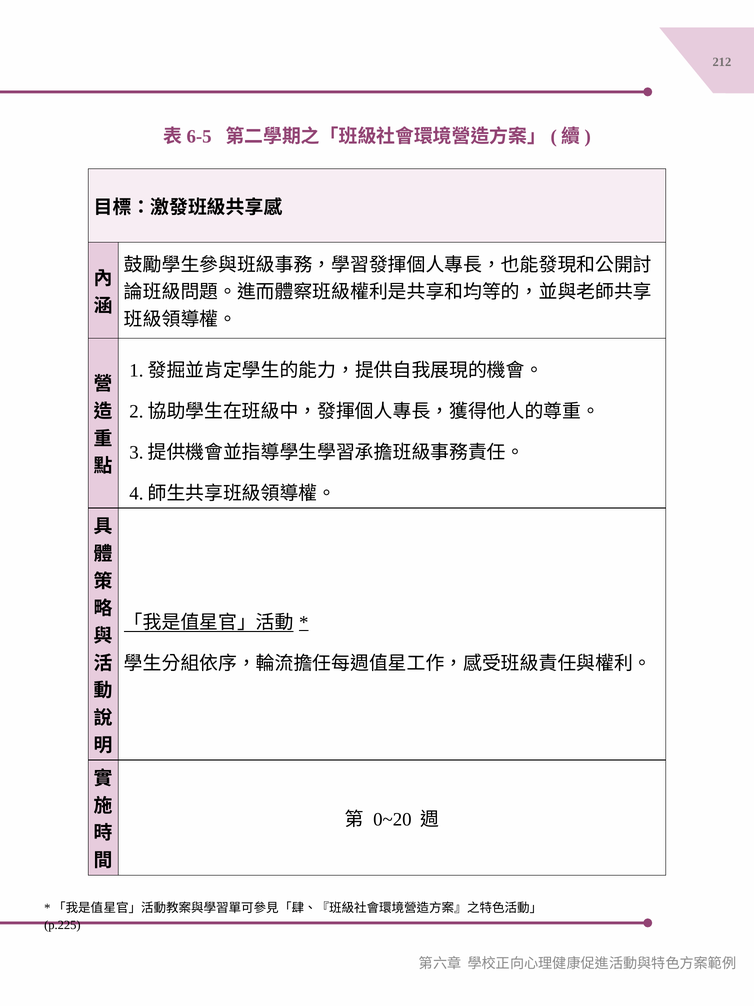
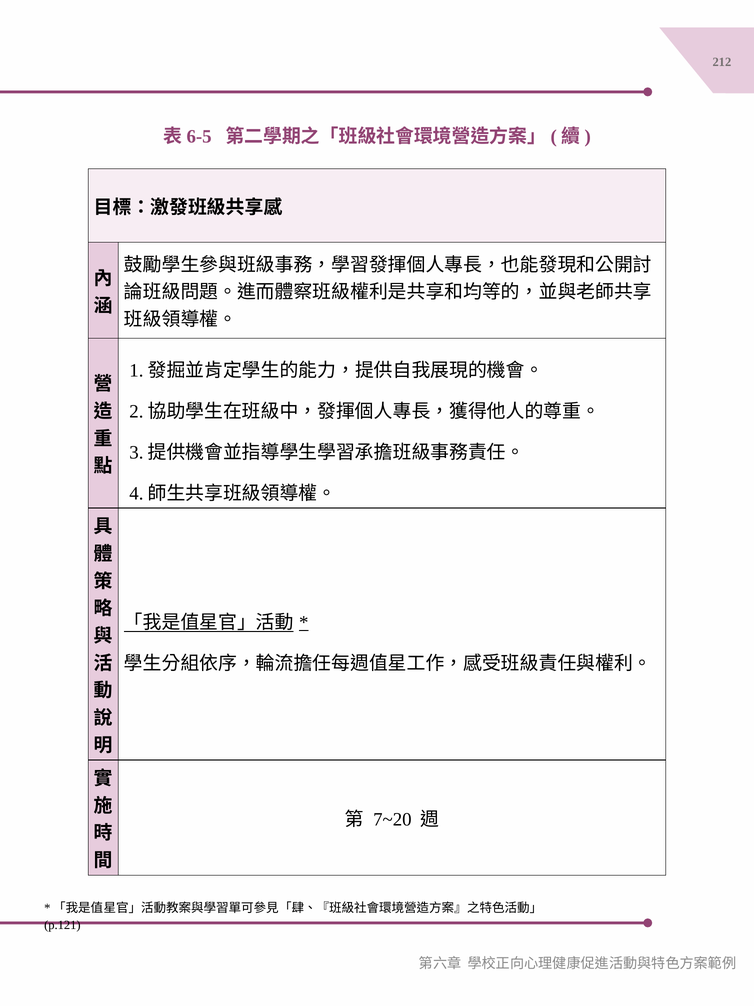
0~20: 0~20 -> 7~20 (392, 819)
p.225: p.225 -> p.121 (62, 925)
